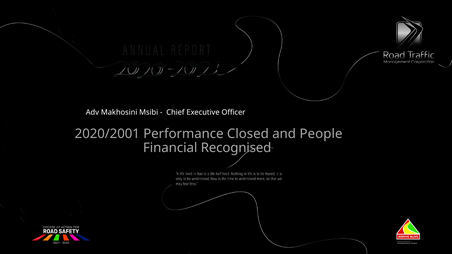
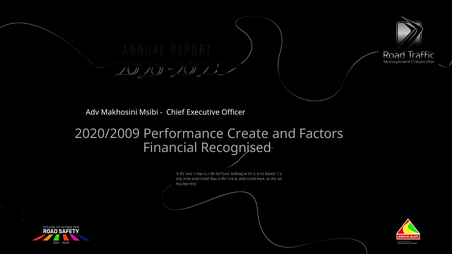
2020/2001: 2020/2001 -> 2020/2009 (107, 134)
Closed: Closed -> Create (248, 134)
People: People -> Factors (321, 134)
